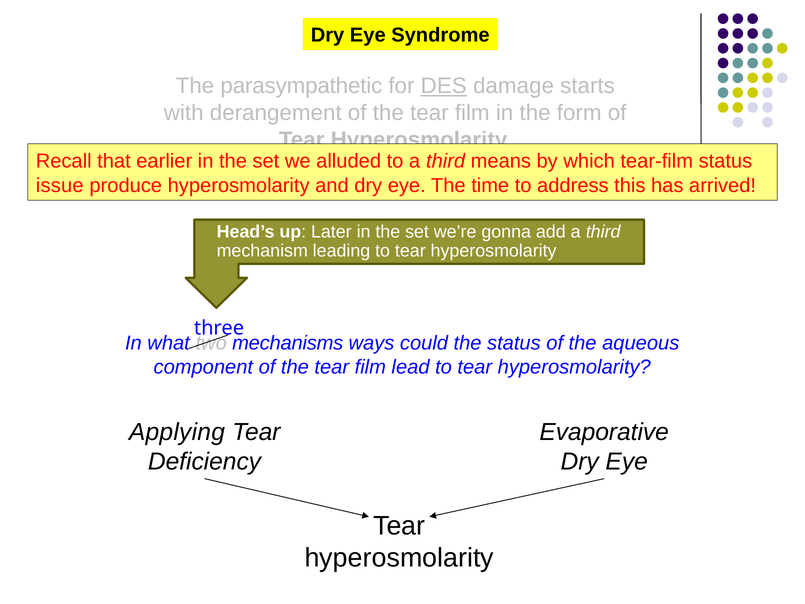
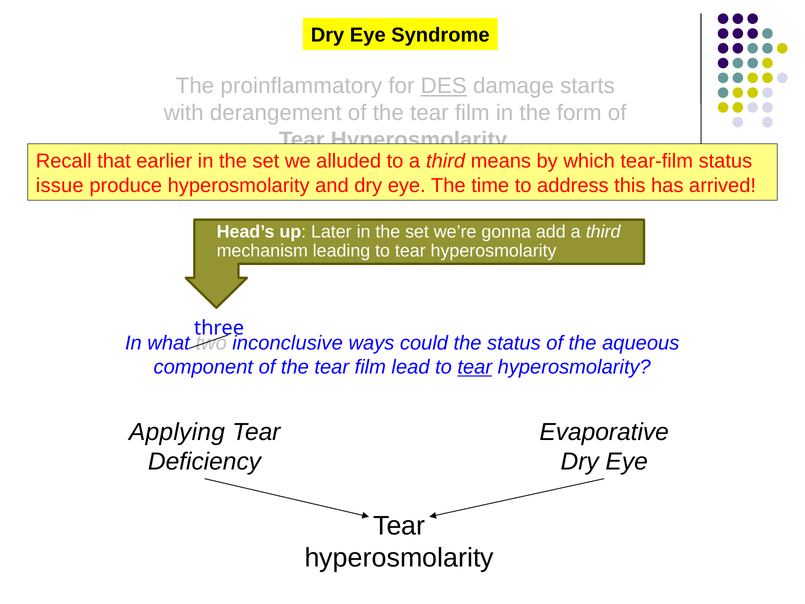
parasympathetic: parasympathetic -> proinflammatory (301, 86)
mechanisms: mechanisms -> inconclusive (288, 343)
tear underline: none -> present (475, 367)
